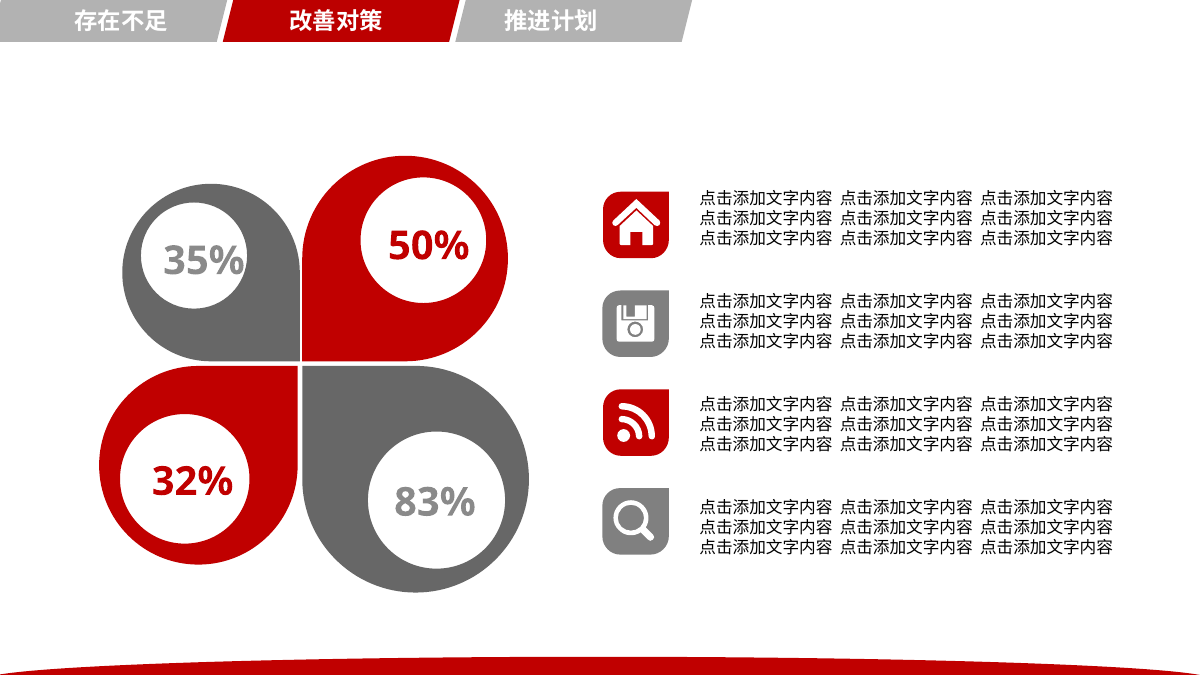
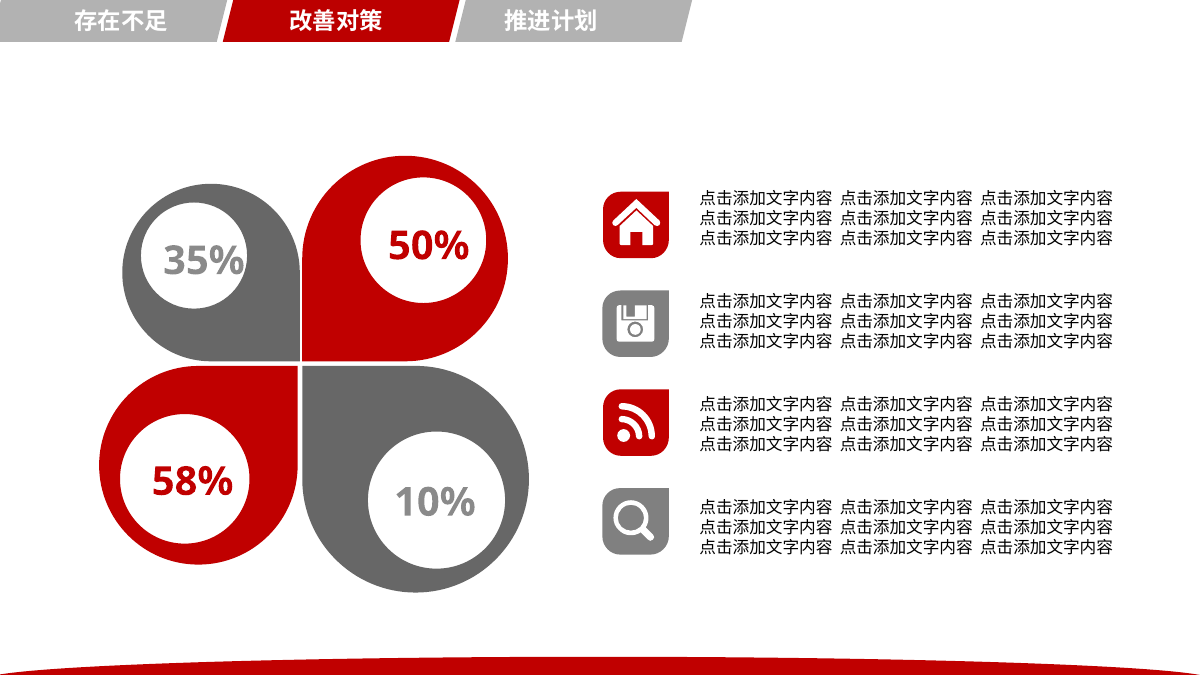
32%: 32% -> 58% (193, 482)
83%: 83% -> 10% (435, 502)
